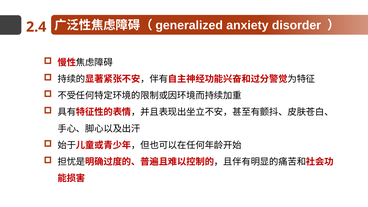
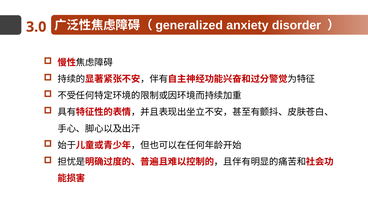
2.4: 2.4 -> 3.0 (36, 27)
